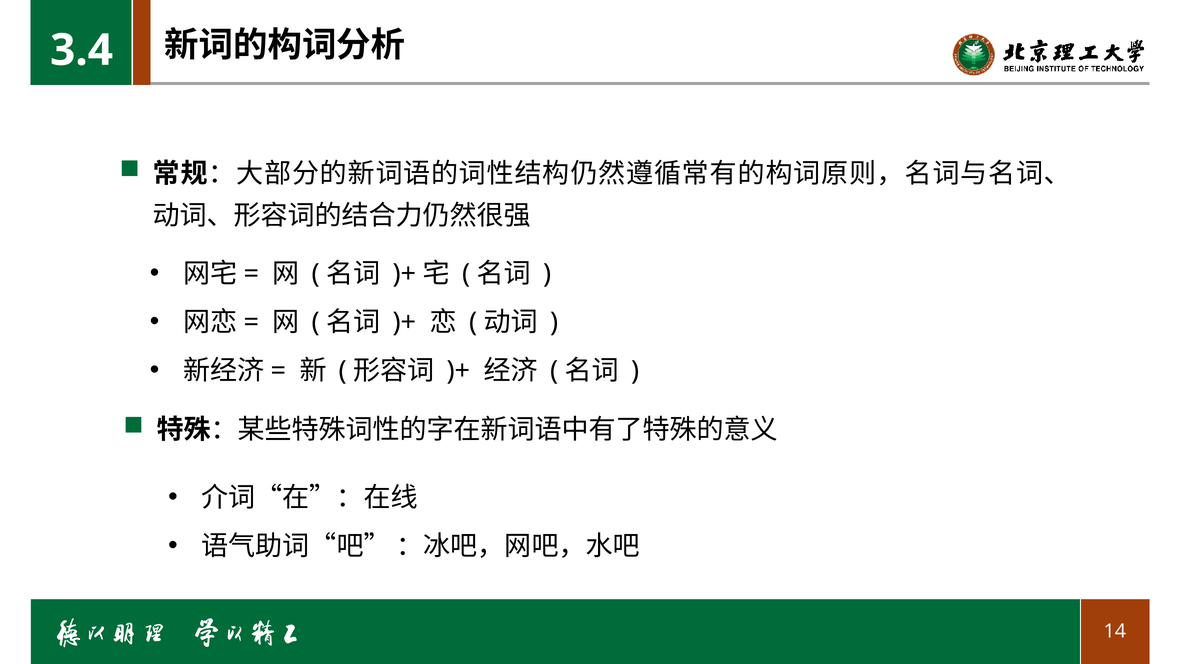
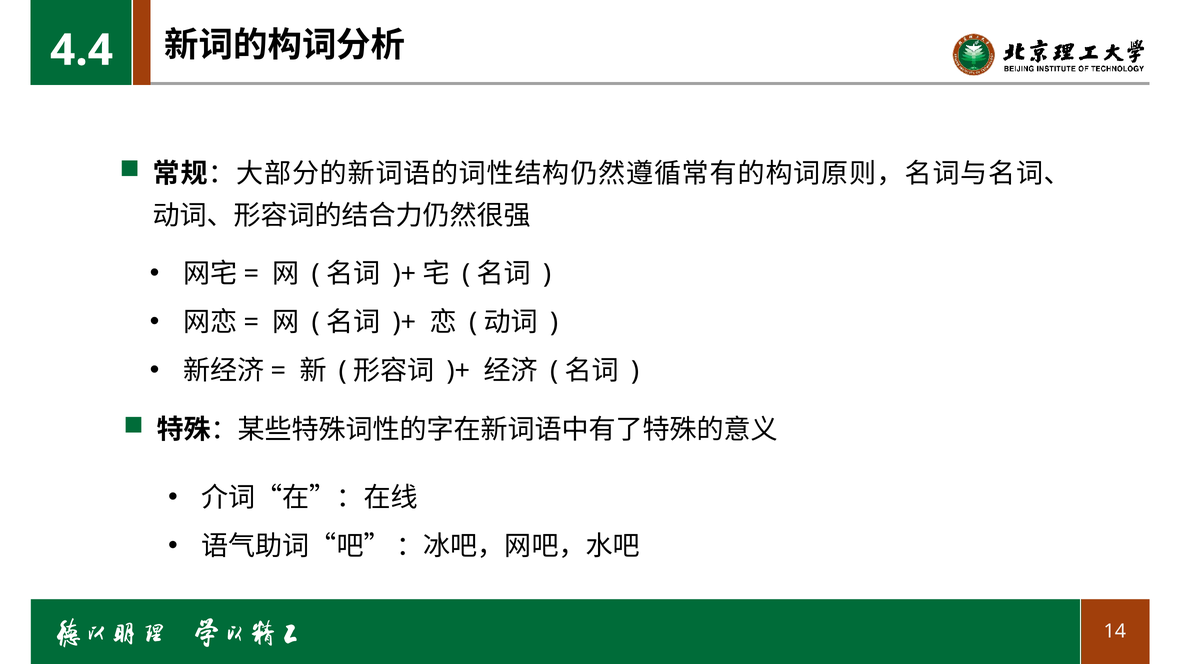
3.4: 3.4 -> 4.4 (82, 50)
